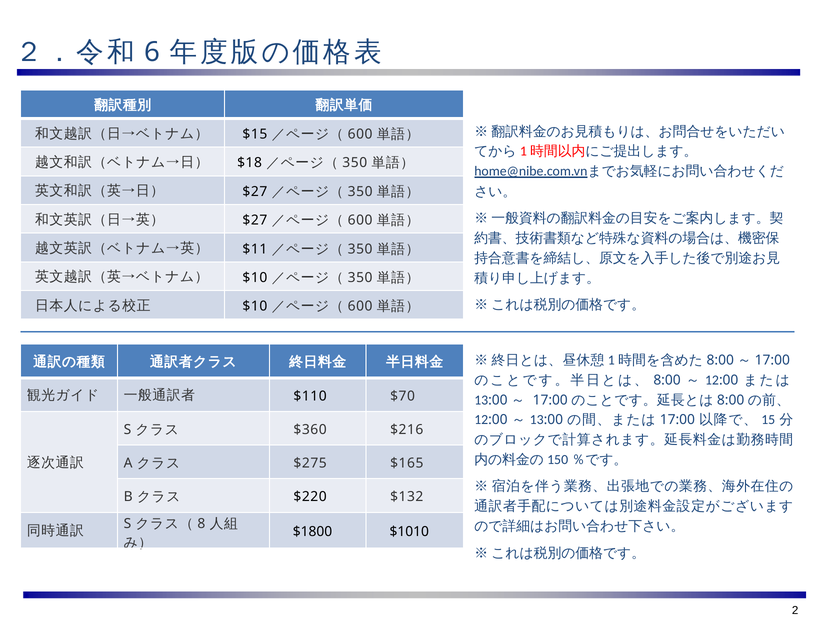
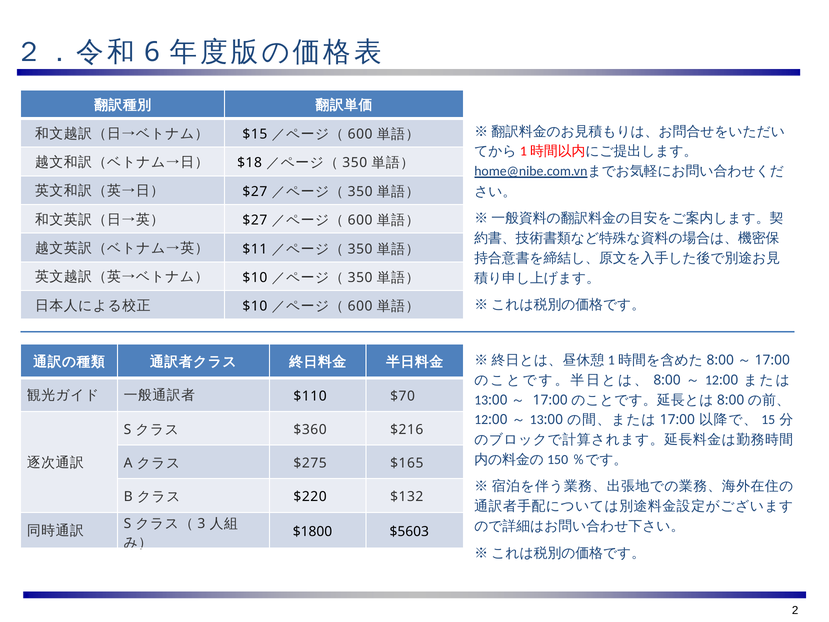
8: 8 -> 3 (201, 524)
$1010: $1010 -> $5603 (409, 531)
